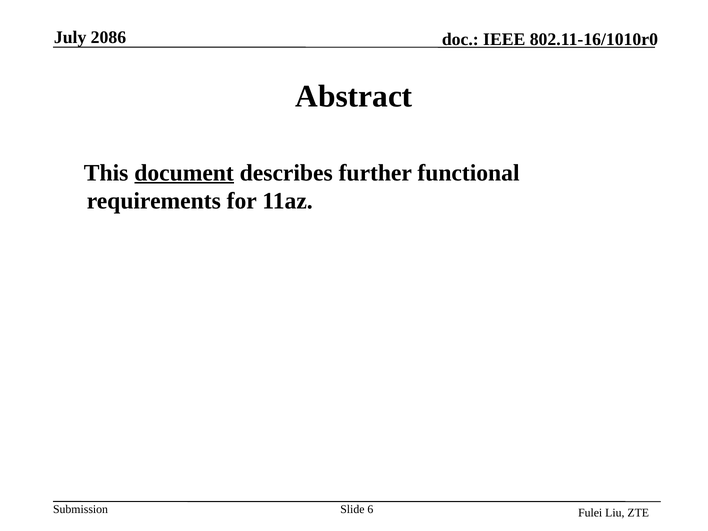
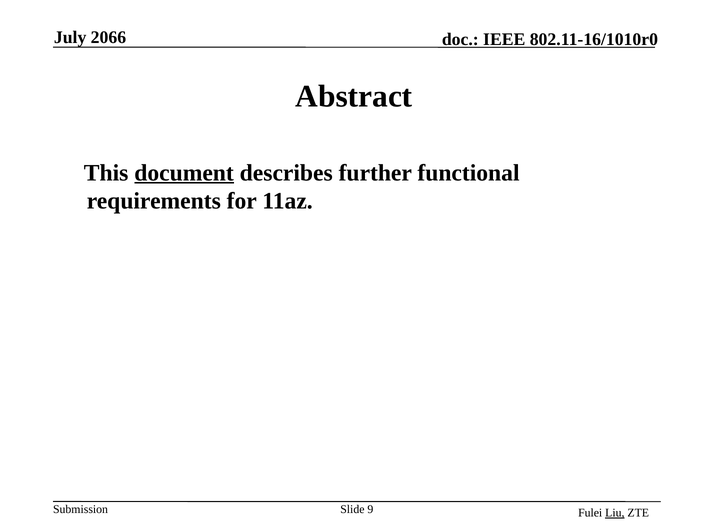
2086: 2086 -> 2066 (108, 38)
6: 6 -> 9 (370, 509)
Liu underline: none -> present (615, 513)
